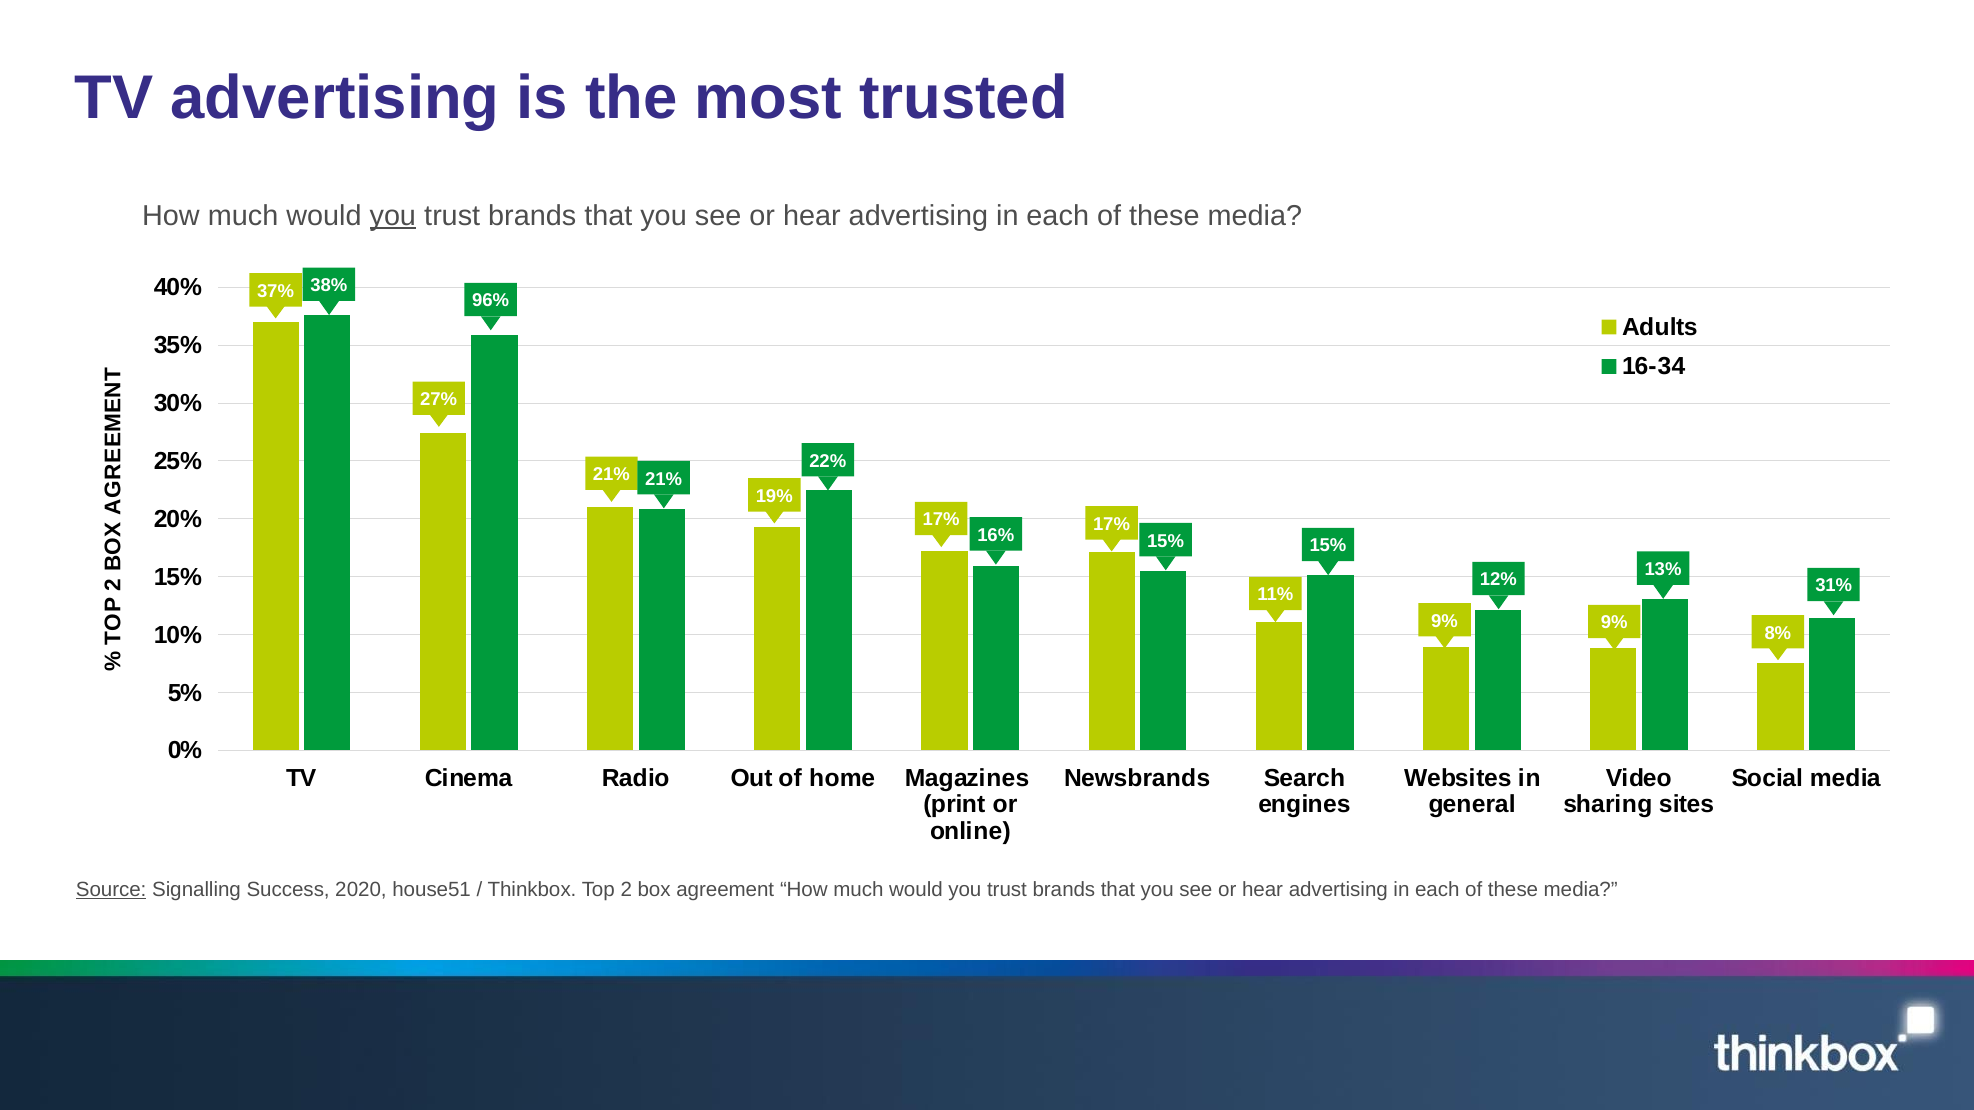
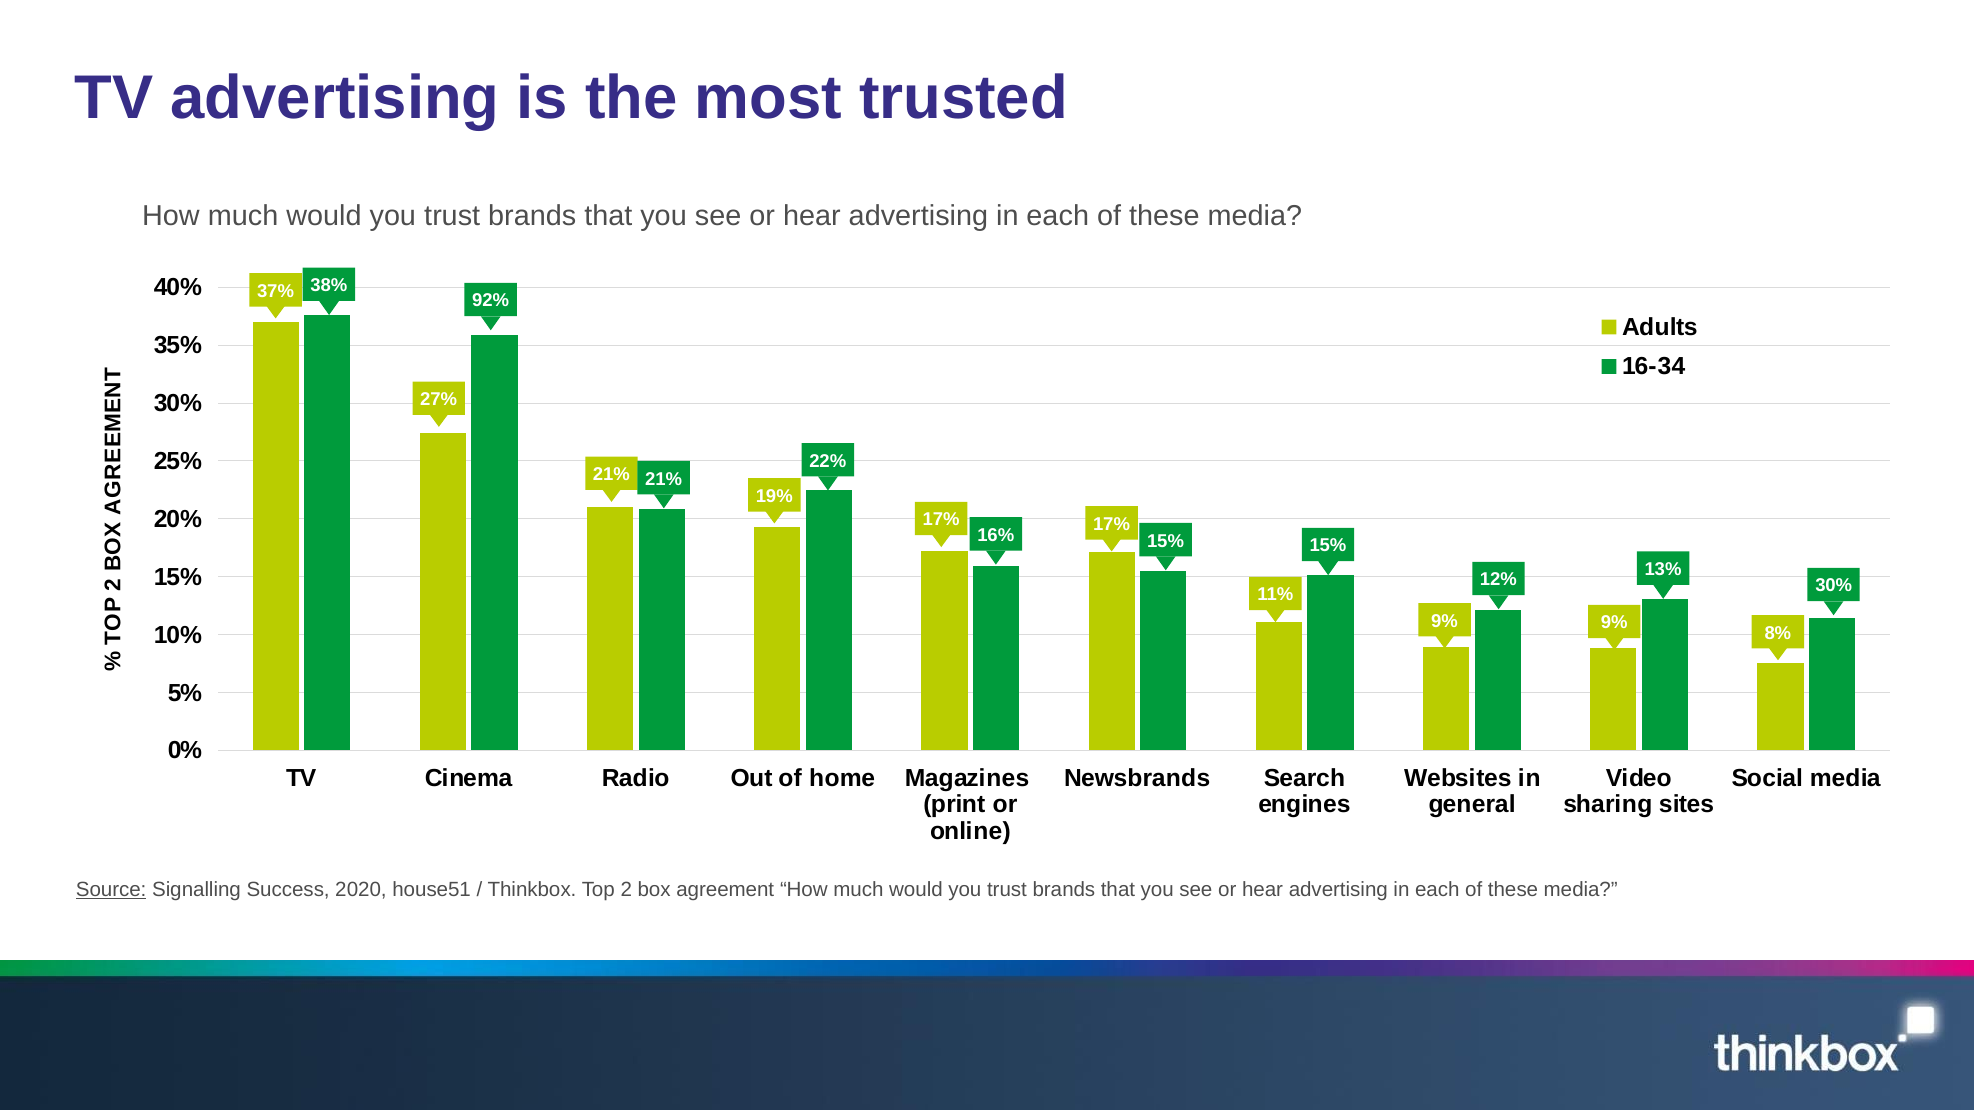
you underline: present -> none (393, 216)
96%: 96% -> 92% (491, 301)
31%: 31% -> 30% (1834, 586)
